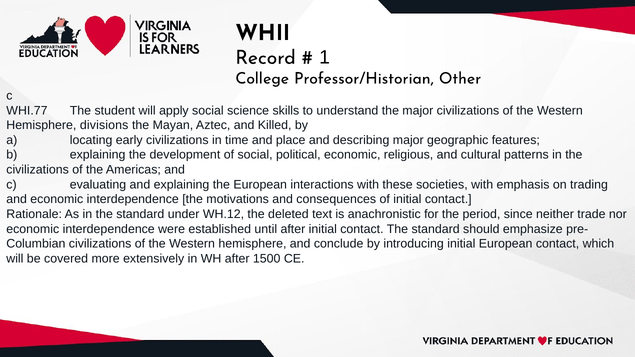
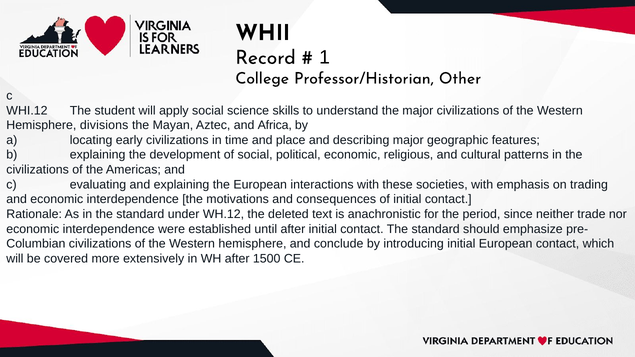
WHI.77: WHI.77 -> WHI.12 (27, 110)
Killed: Killed -> Africa (275, 125)
